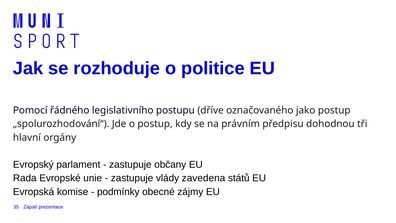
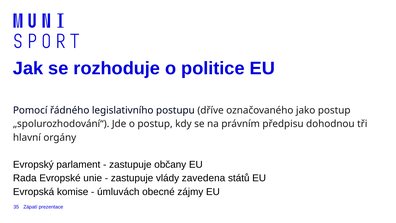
podmínky: podmínky -> úmluvách (118, 192)
